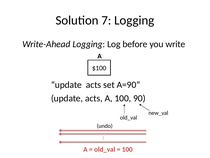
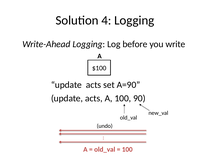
7: 7 -> 4 (106, 20)
